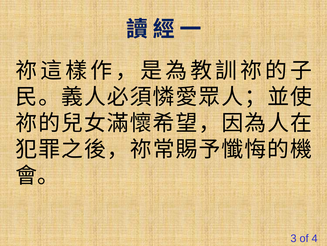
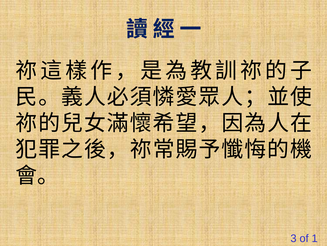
4: 4 -> 1 (315, 238)
